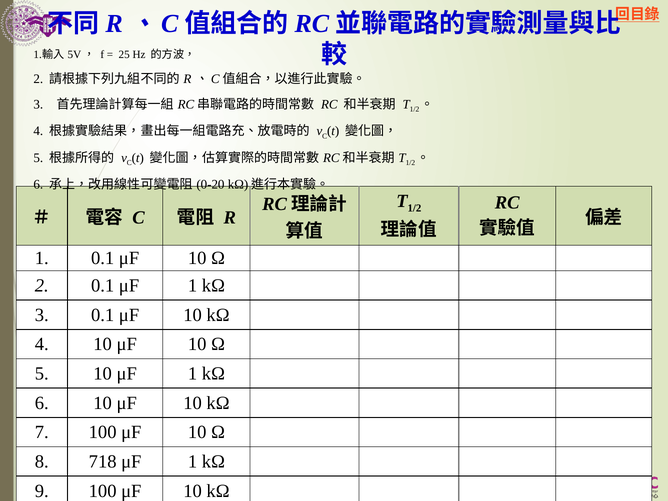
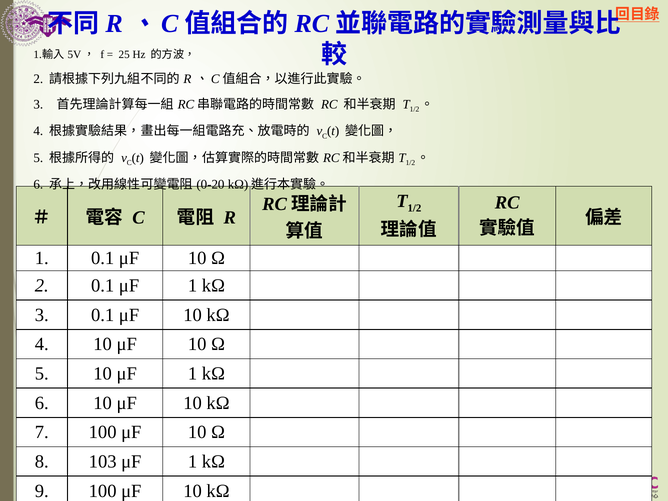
718: 718 -> 103 (103, 462)
